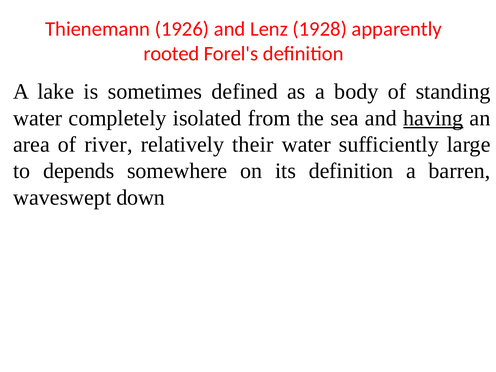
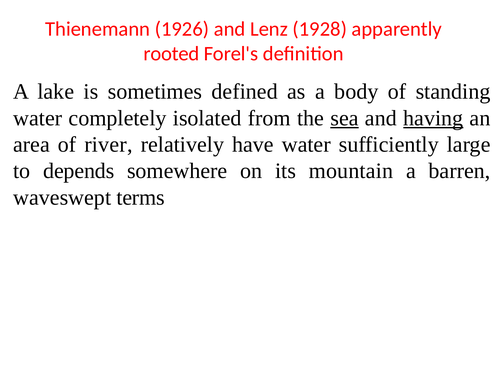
sea underline: none -> present (344, 118)
their: their -> have (253, 145)
its definition: definition -> mountain (351, 171)
down: down -> terms (141, 197)
